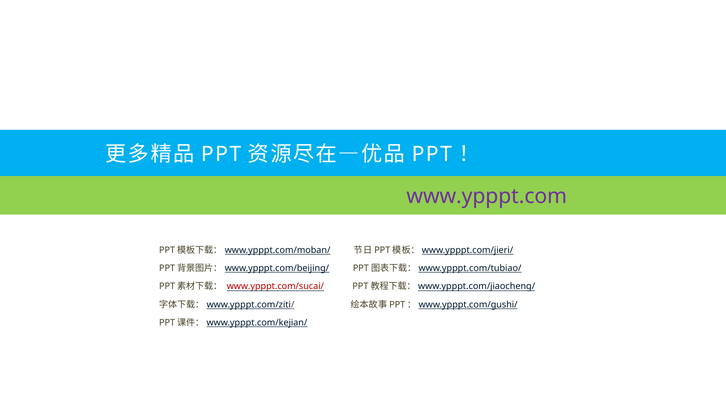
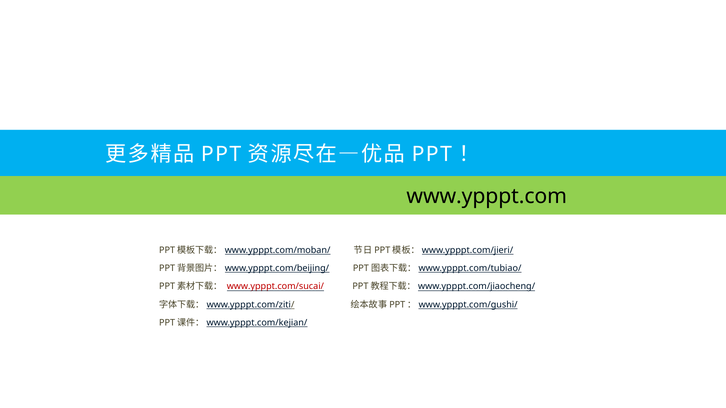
www.ypppt.com colour: purple -> black (487, 197)
